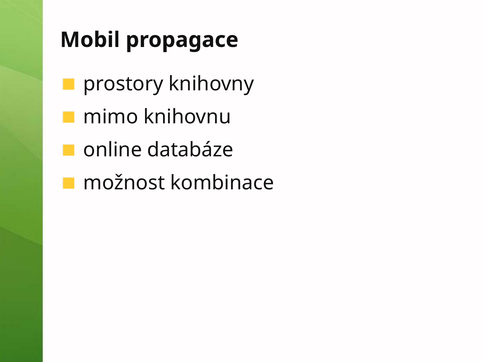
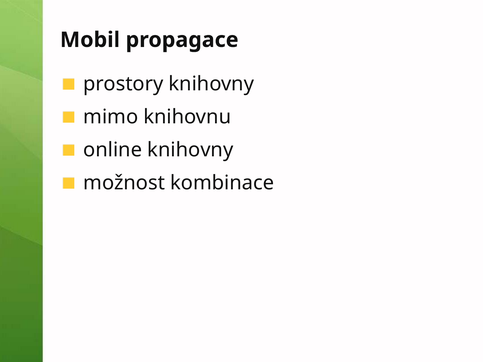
online databáze: databáze -> knihovny (190, 150)
